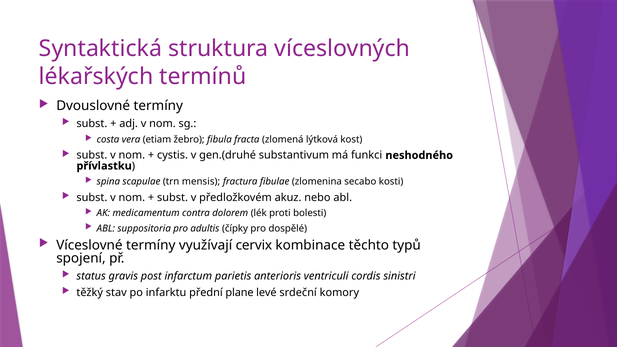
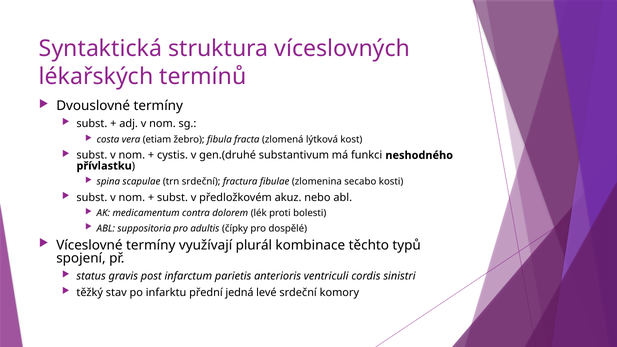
trn mensis: mensis -> srdeční (201, 182)
cervix: cervix -> plurál (254, 245)
plane: plane -> jedná (240, 293)
